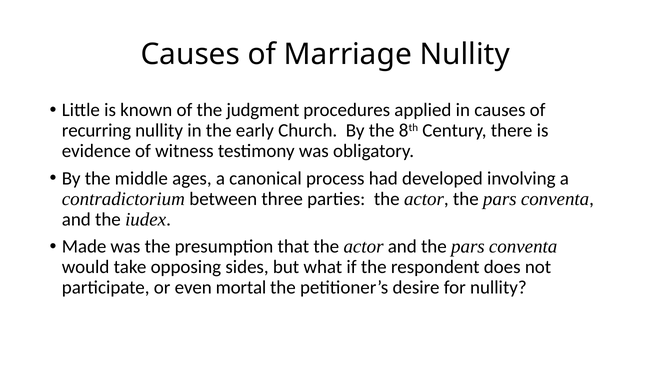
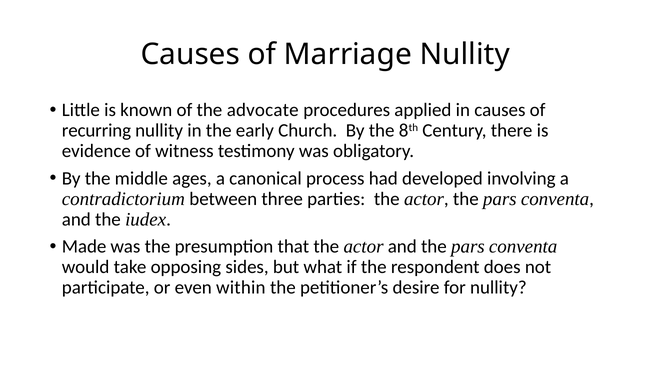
judgment: judgment -> advocate (263, 110)
mortal: mortal -> within (241, 288)
